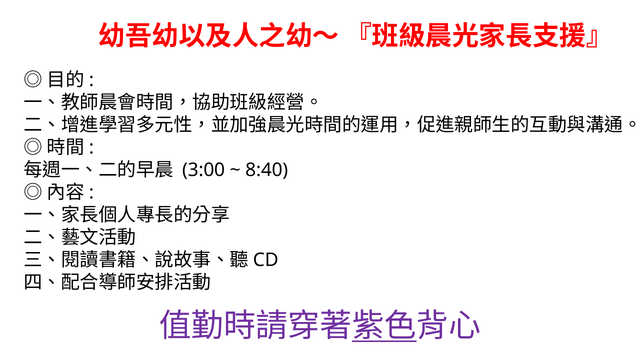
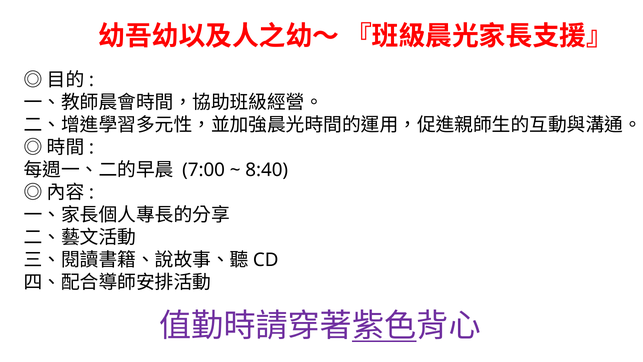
3:00: 3:00 -> 7:00 (204, 170)
